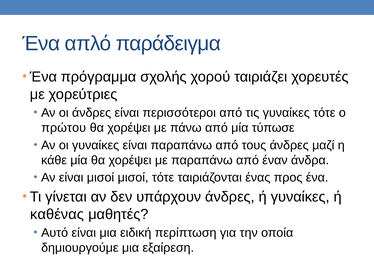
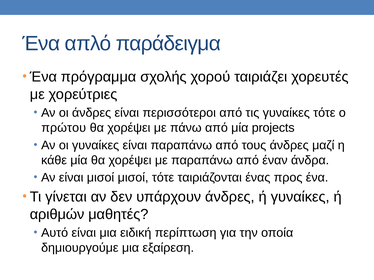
τύπωσε: τύπωσε -> projects (273, 128)
καθένας: καθένας -> αριθμών (57, 215)
